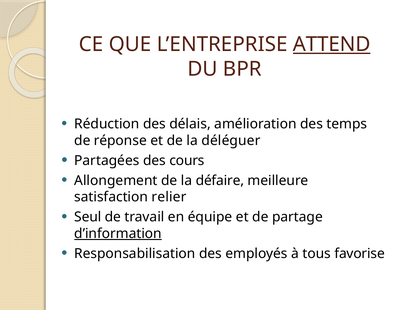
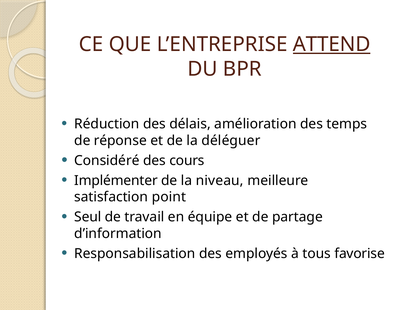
Partagées: Partagées -> Considéré (107, 160)
Allongement: Allongement -> Implémenter (116, 180)
défaire: défaire -> niveau (220, 180)
relier: relier -> point (169, 197)
d’information underline: present -> none (118, 233)
